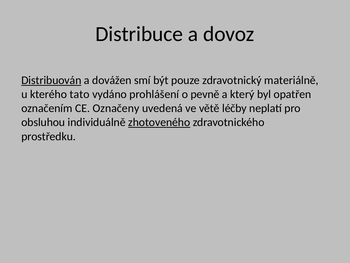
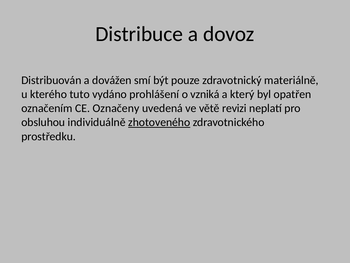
Distribuován underline: present -> none (51, 80)
tato: tato -> tuto (80, 94)
pevně: pevně -> vzniká (205, 94)
léčby: léčby -> revizi (234, 108)
